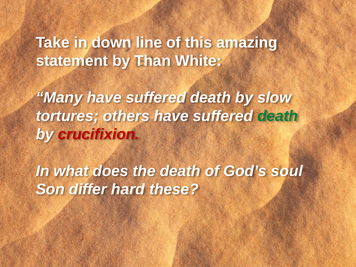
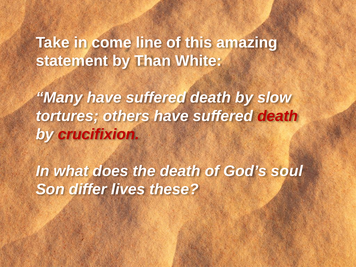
down: down -> come (112, 43)
death colour: green -> red (278, 116)
hard: hard -> lives (128, 189)
